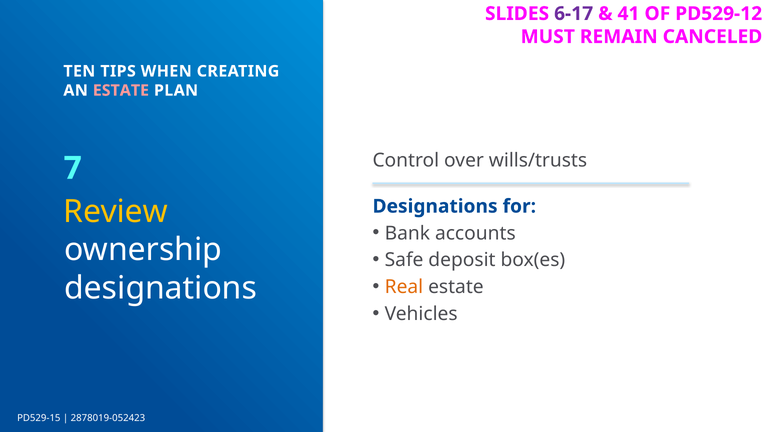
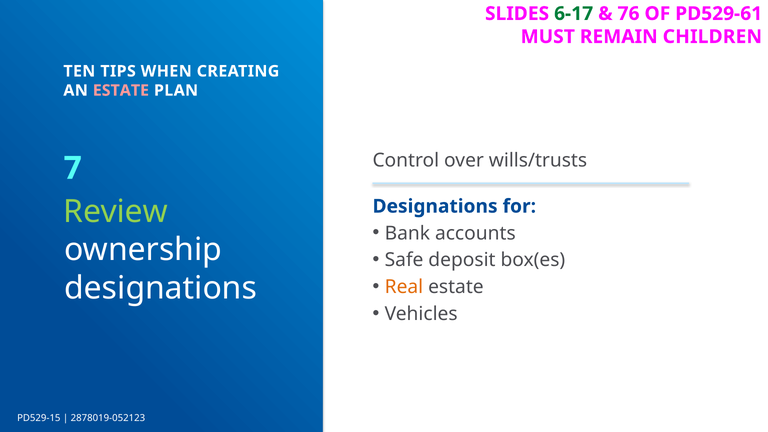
6-17 colour: purple -> green (574, 14)
41: 41 -> 76 (629, 14)
PD529-12: PD529-12 -> PD529-61 (719, 14)
CANCELED: CANCELED -> CHILDREN (712, 37)
Review colour: yellow -> light green (116, 212)
2878019-052423: 2878019-052423 -> 2878019-052123 (108, 418)
